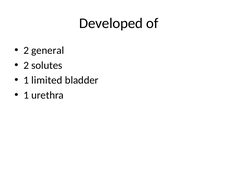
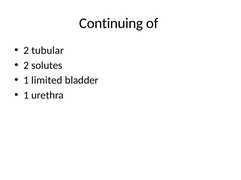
Developed: Developed -> Continuing (111, 23)
general: general -> tubular (48, 51)
